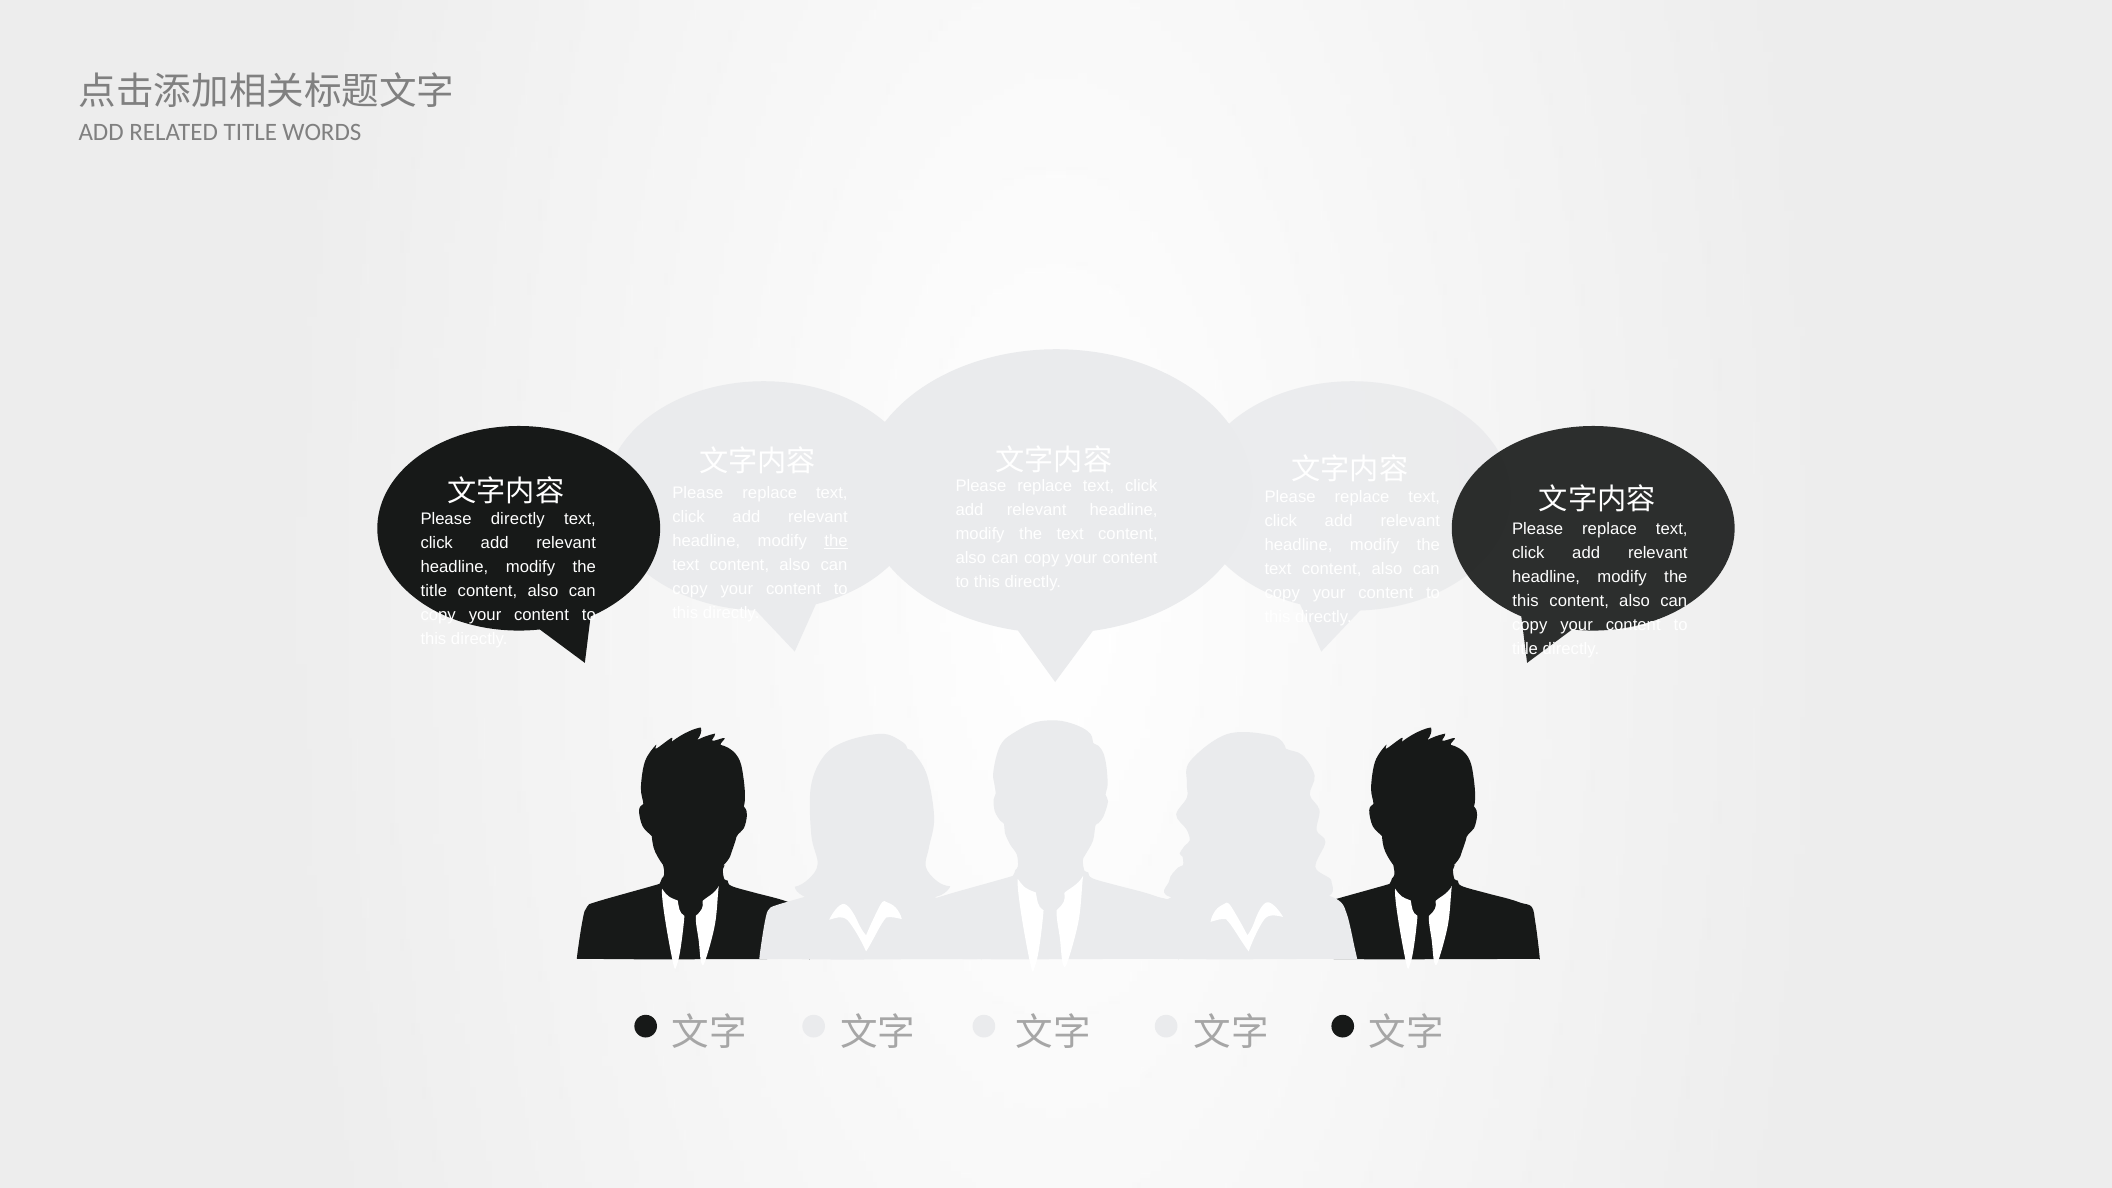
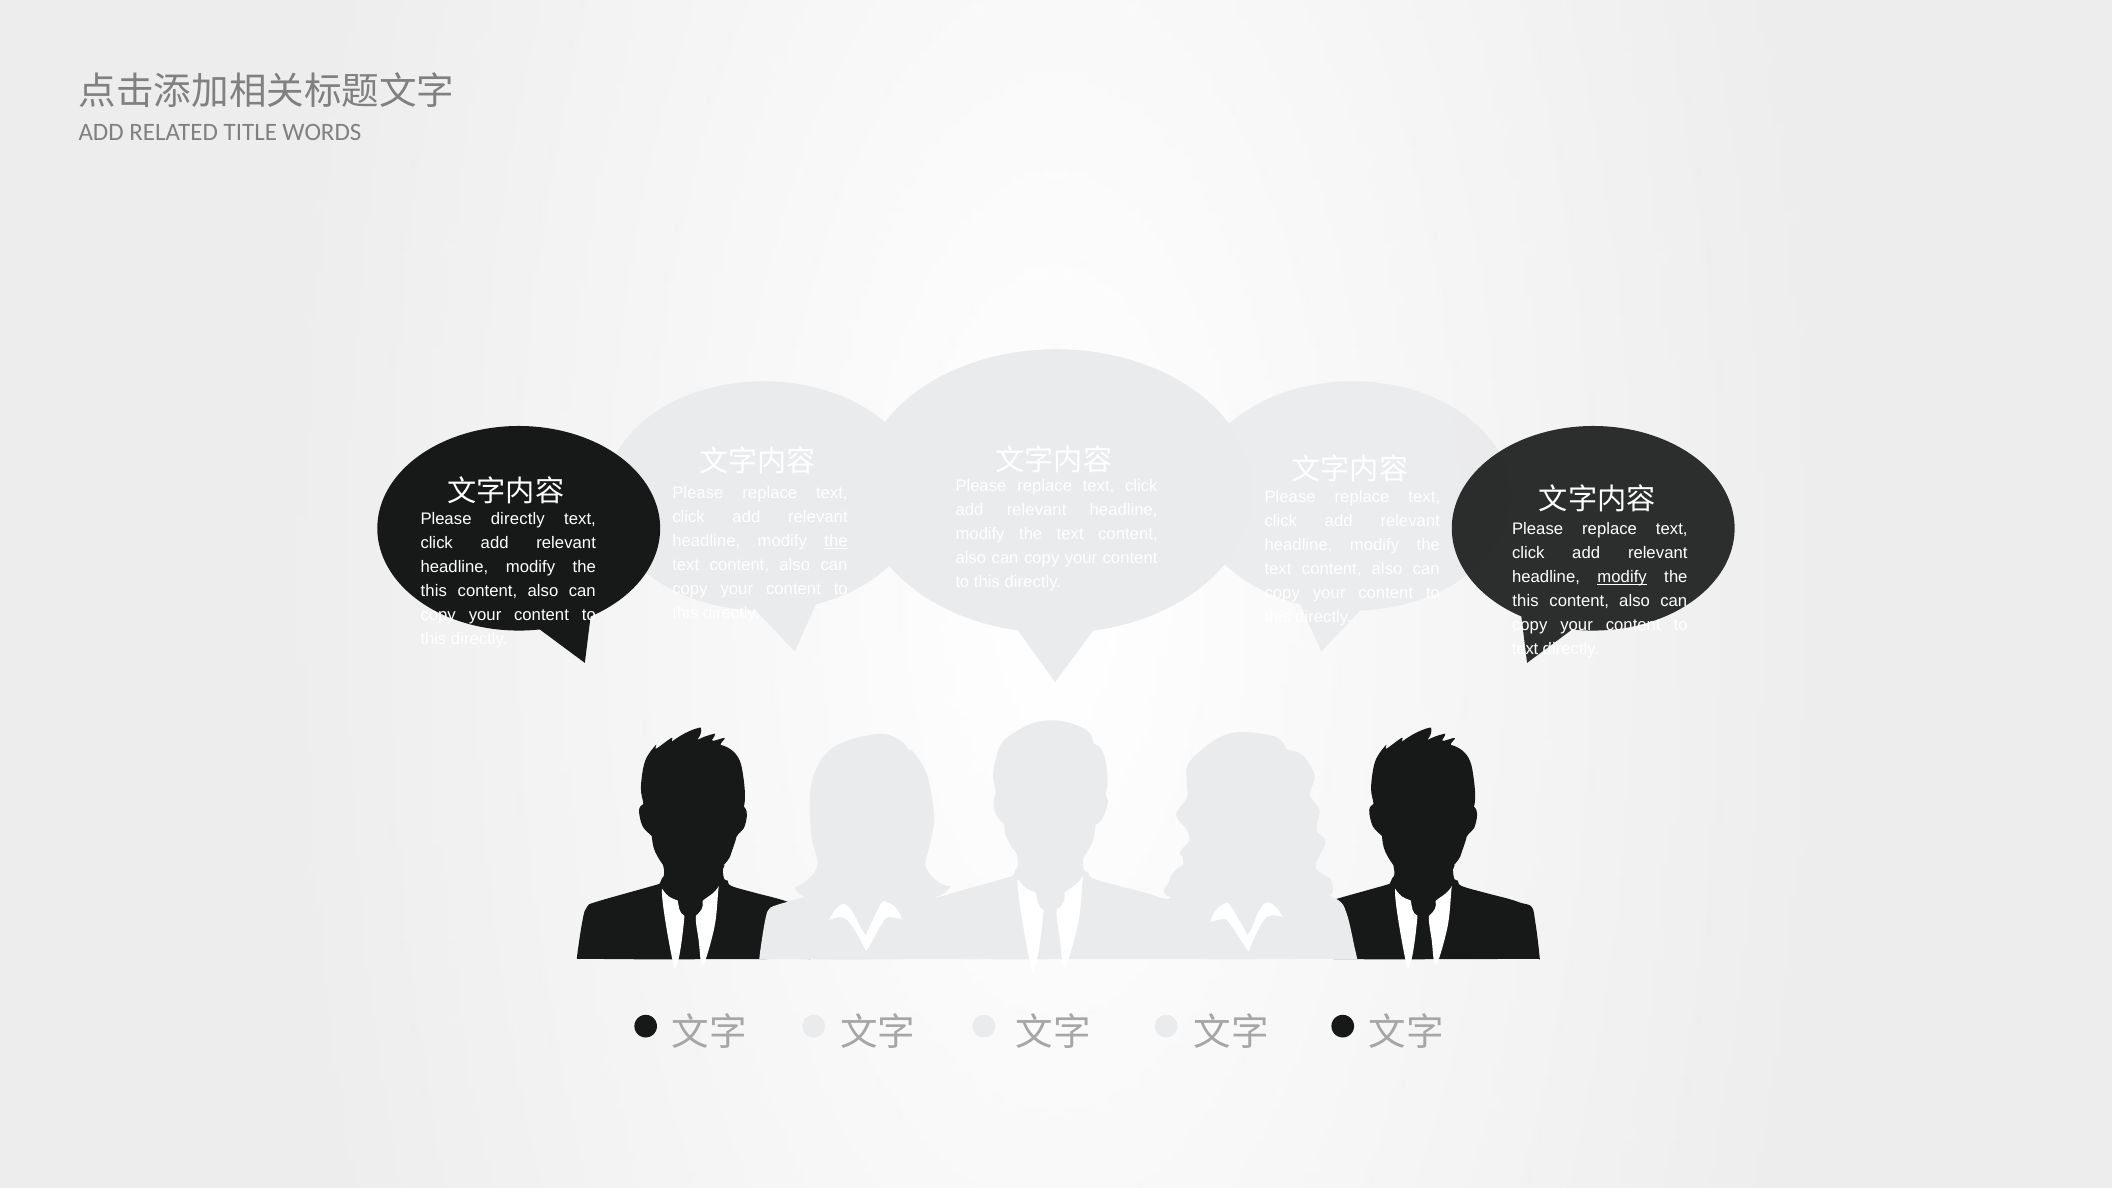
modify underline: none -> present (1622, 577)
title: title -> this (434, 591)
title: title -> text (1525, 649)
